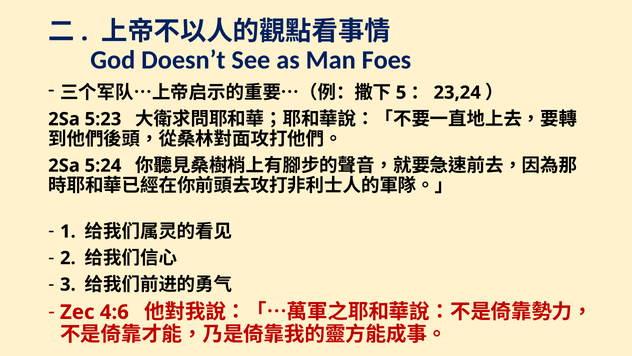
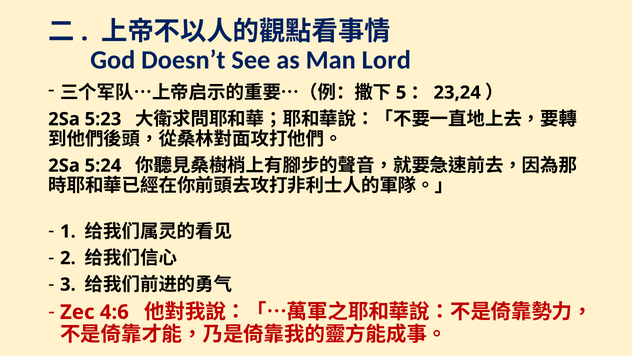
Foes: Foes -> Lord (386, 60)
